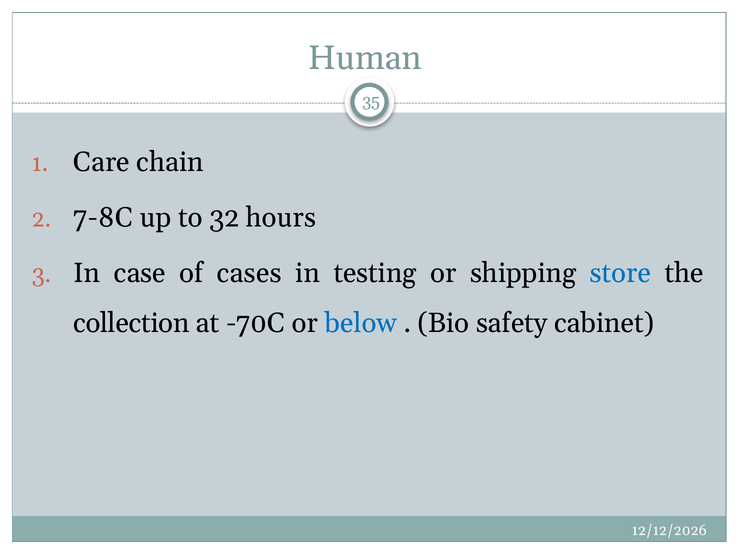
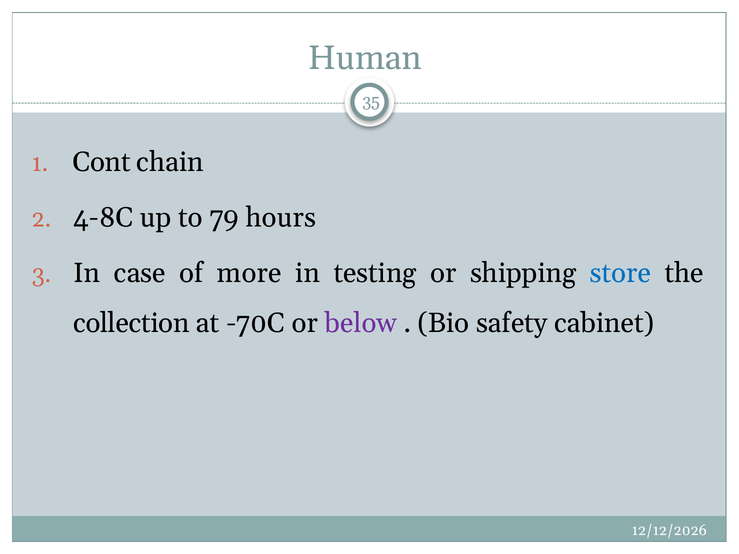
Care: Care -> Cont (102, 162)
7-8C: 7-8C -> 4-8C (103, 218)
32: 32 -> 79 (224, 218)
cases: cases -> more (249, 273)
below colour: blue -> purple (361, 323)
